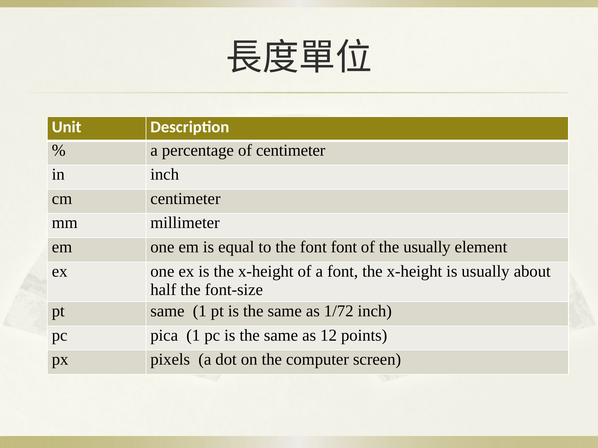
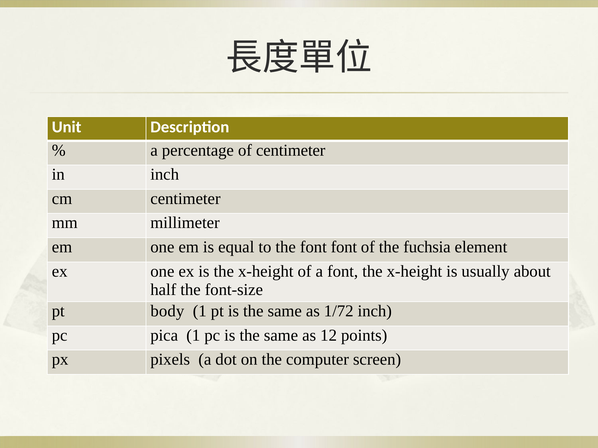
the usually: usually -> fuchsia (427, 247)
pt same: same -> body (167, 311)
